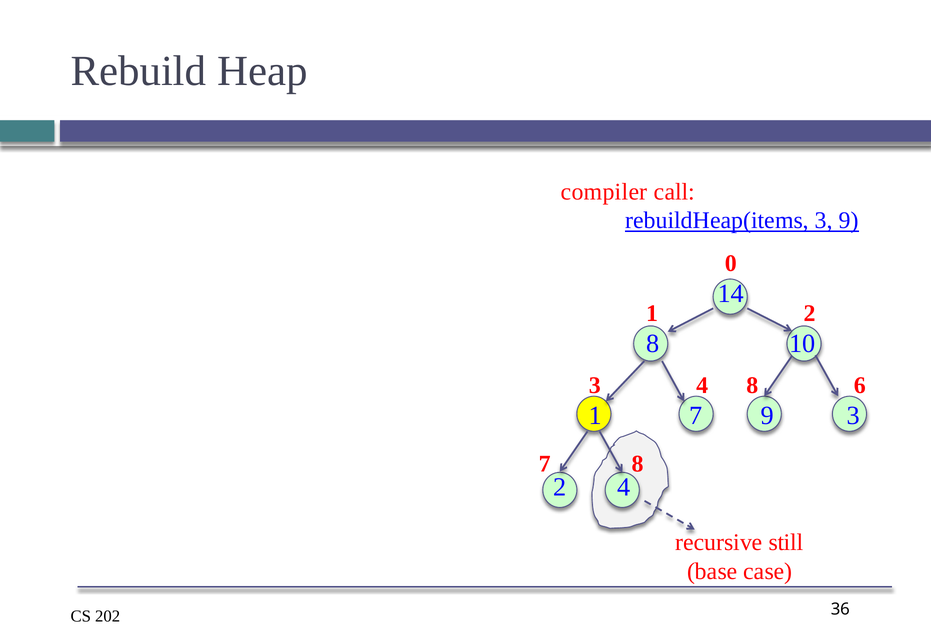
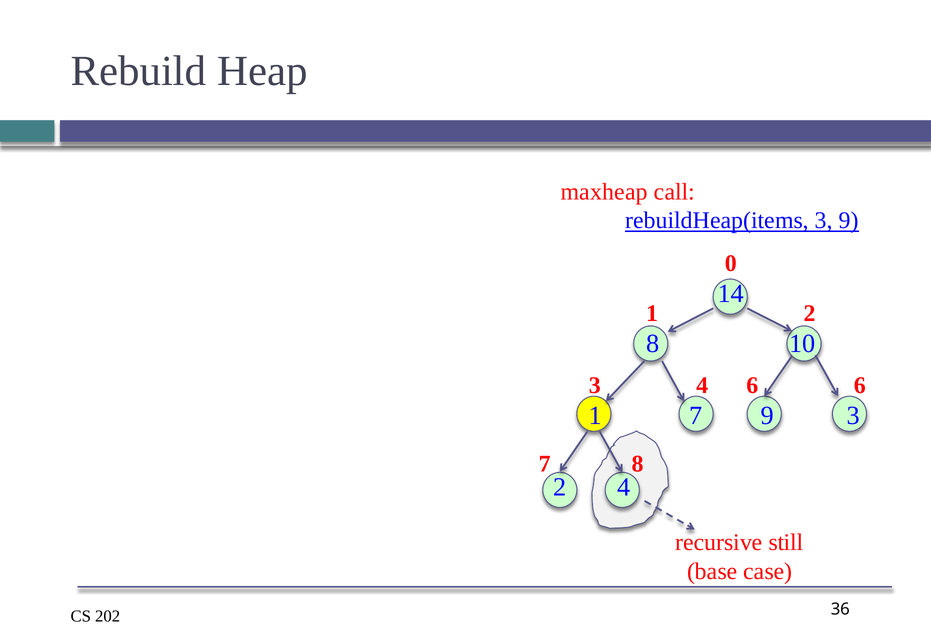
compiler: compiler -> maxheap (604, 192)
4 8: 8 -> 6 (752, 385)
